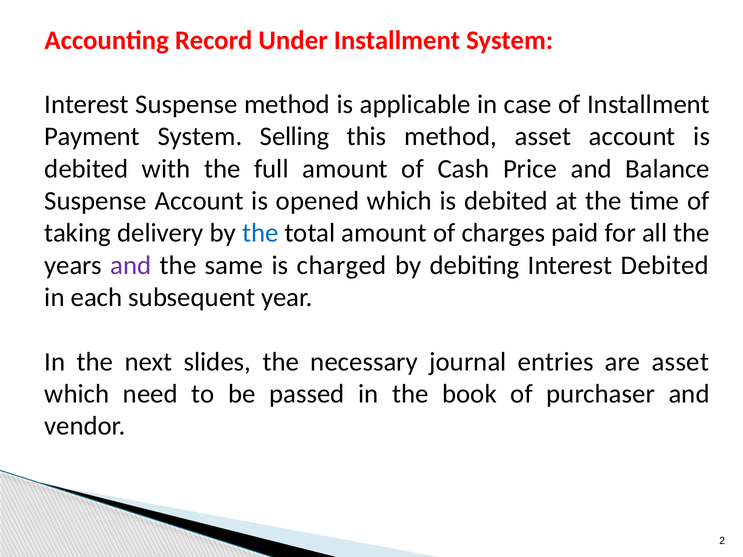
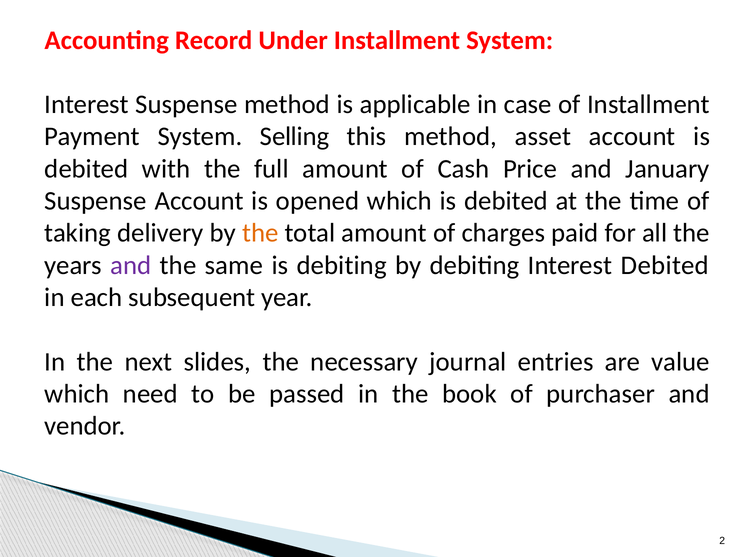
Balance: Balance -> January (668, 169)
the colour: blue -> orange (260, 233)
is charged: charged -> debiting (342, 265)
are asset: asset -> value (681, 362)
